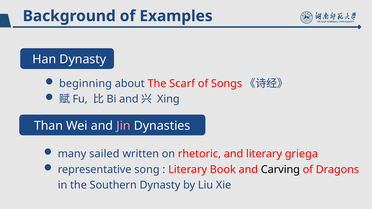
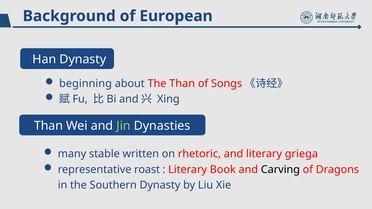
Examples: Examples -> European (176, 16)
The Scarf: Scarf -> Than (182, 84)
Jin colour: pink -> light green (123, 126)
sailed: sailed -> stable (104, 154)
song: song -> roast (147, 170)
